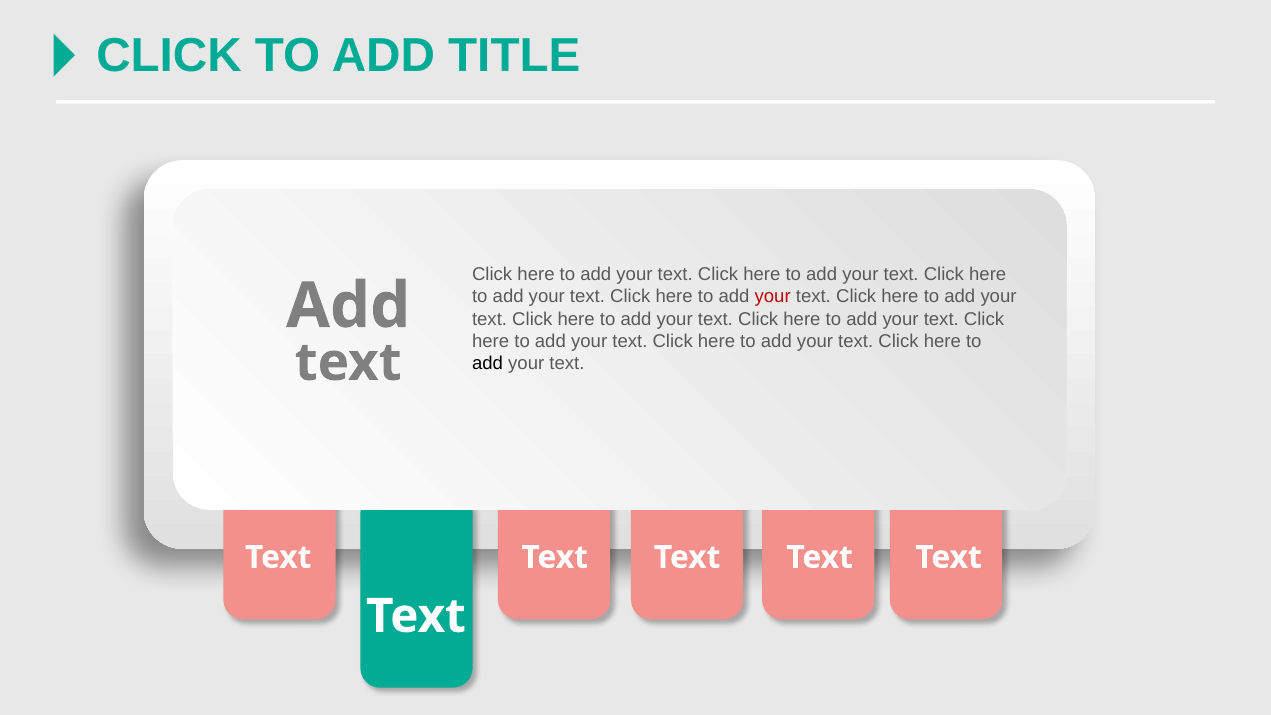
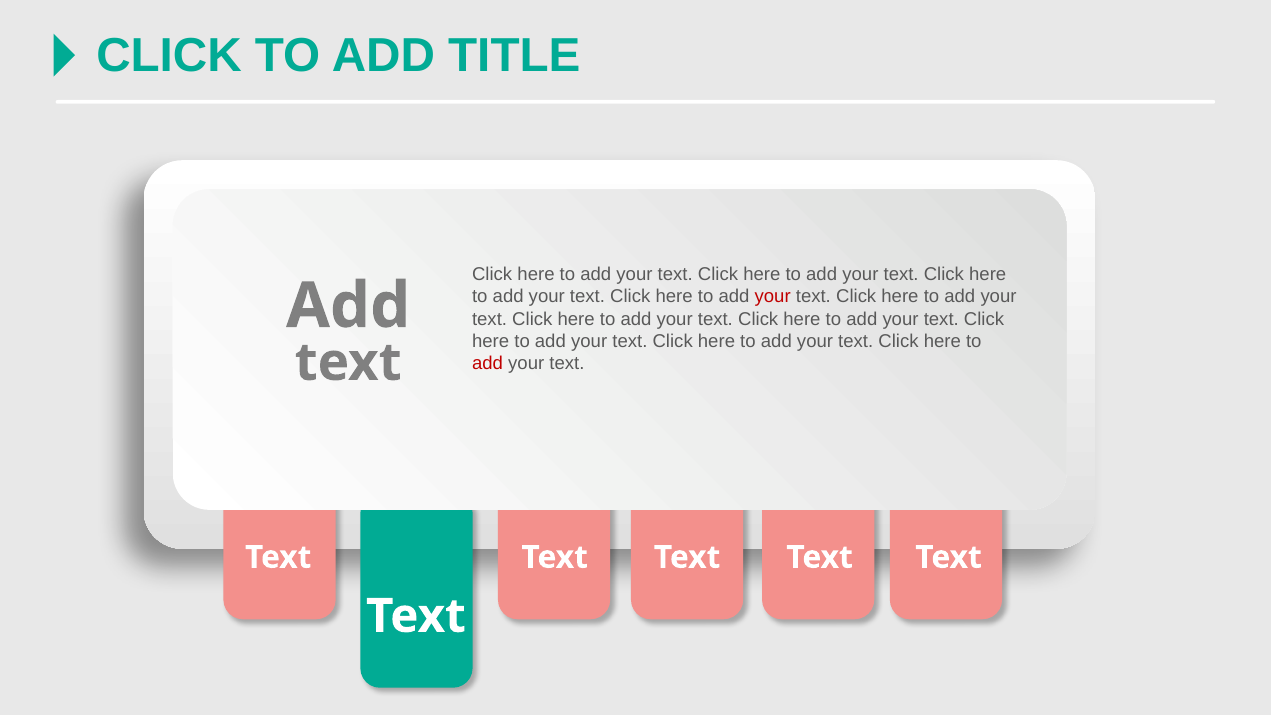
add colour: black -> red (488, 363)
